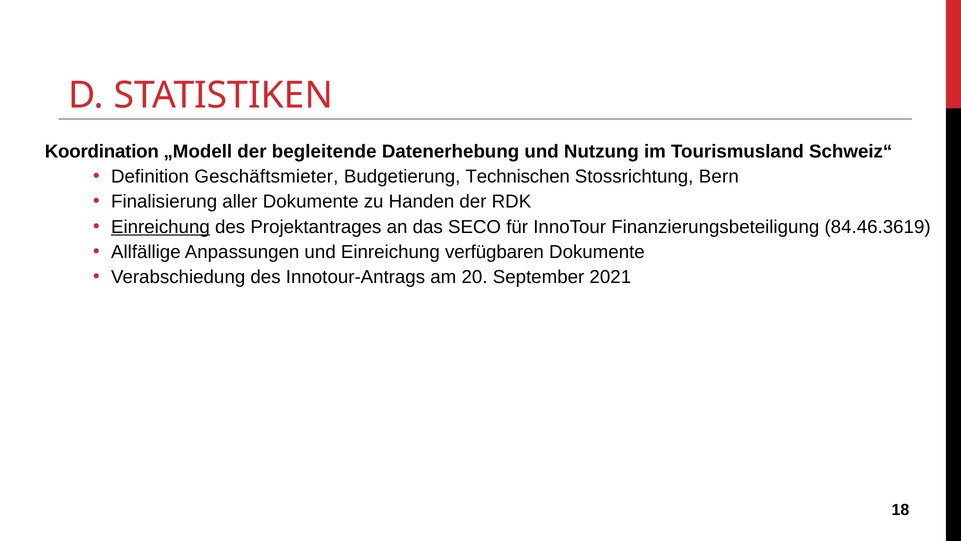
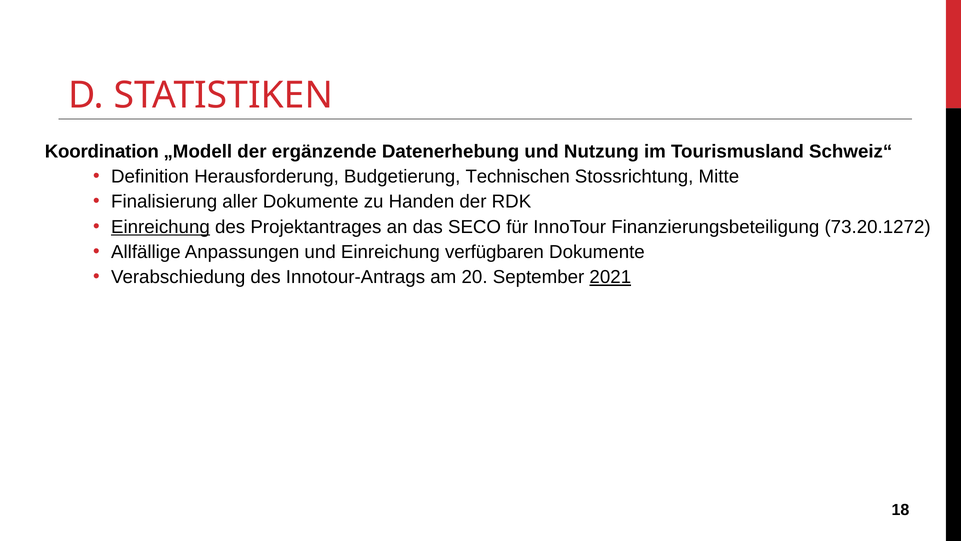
begleitende: begleitende -> ergänzende (324, 151)
Geschäftsmieter: Geschäftsmieter -> Herausforderung (267, 176)
Bern: Bern -> Mitte (719, 176)
84.46.3619: 84.46.3619 -> 73.20.1272 (878, 227)
2021 underline: none -> present (610, 277)
